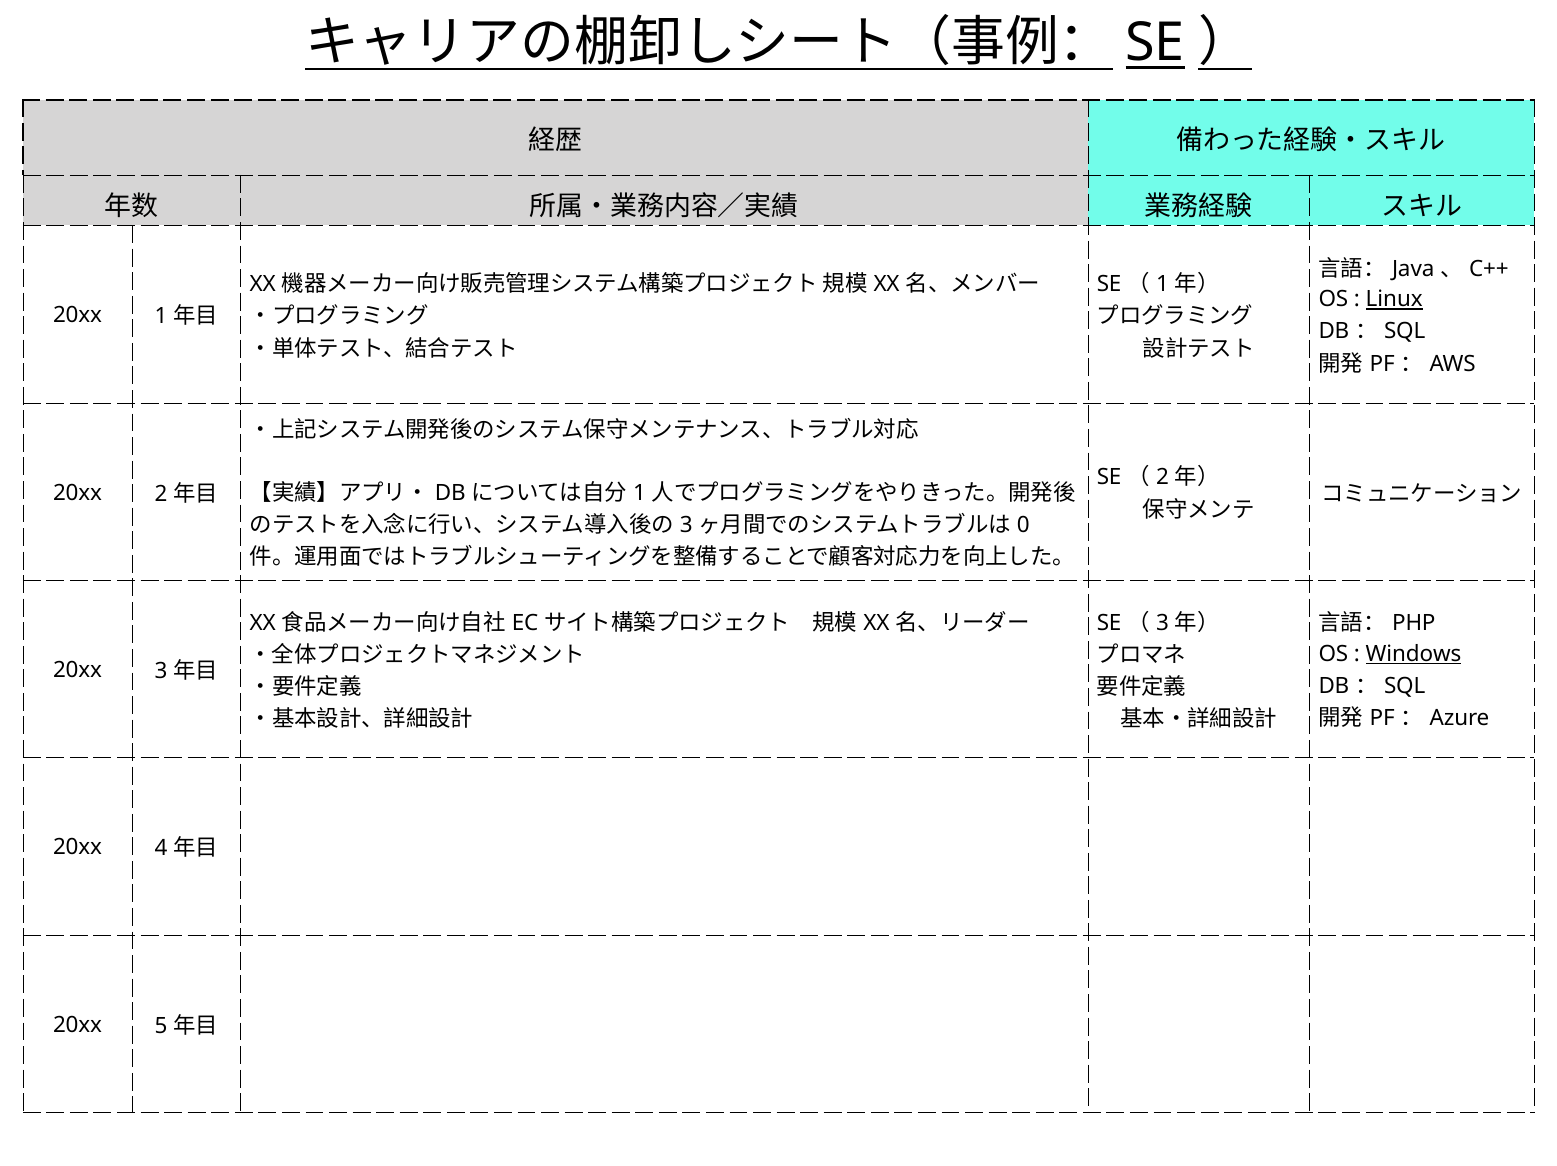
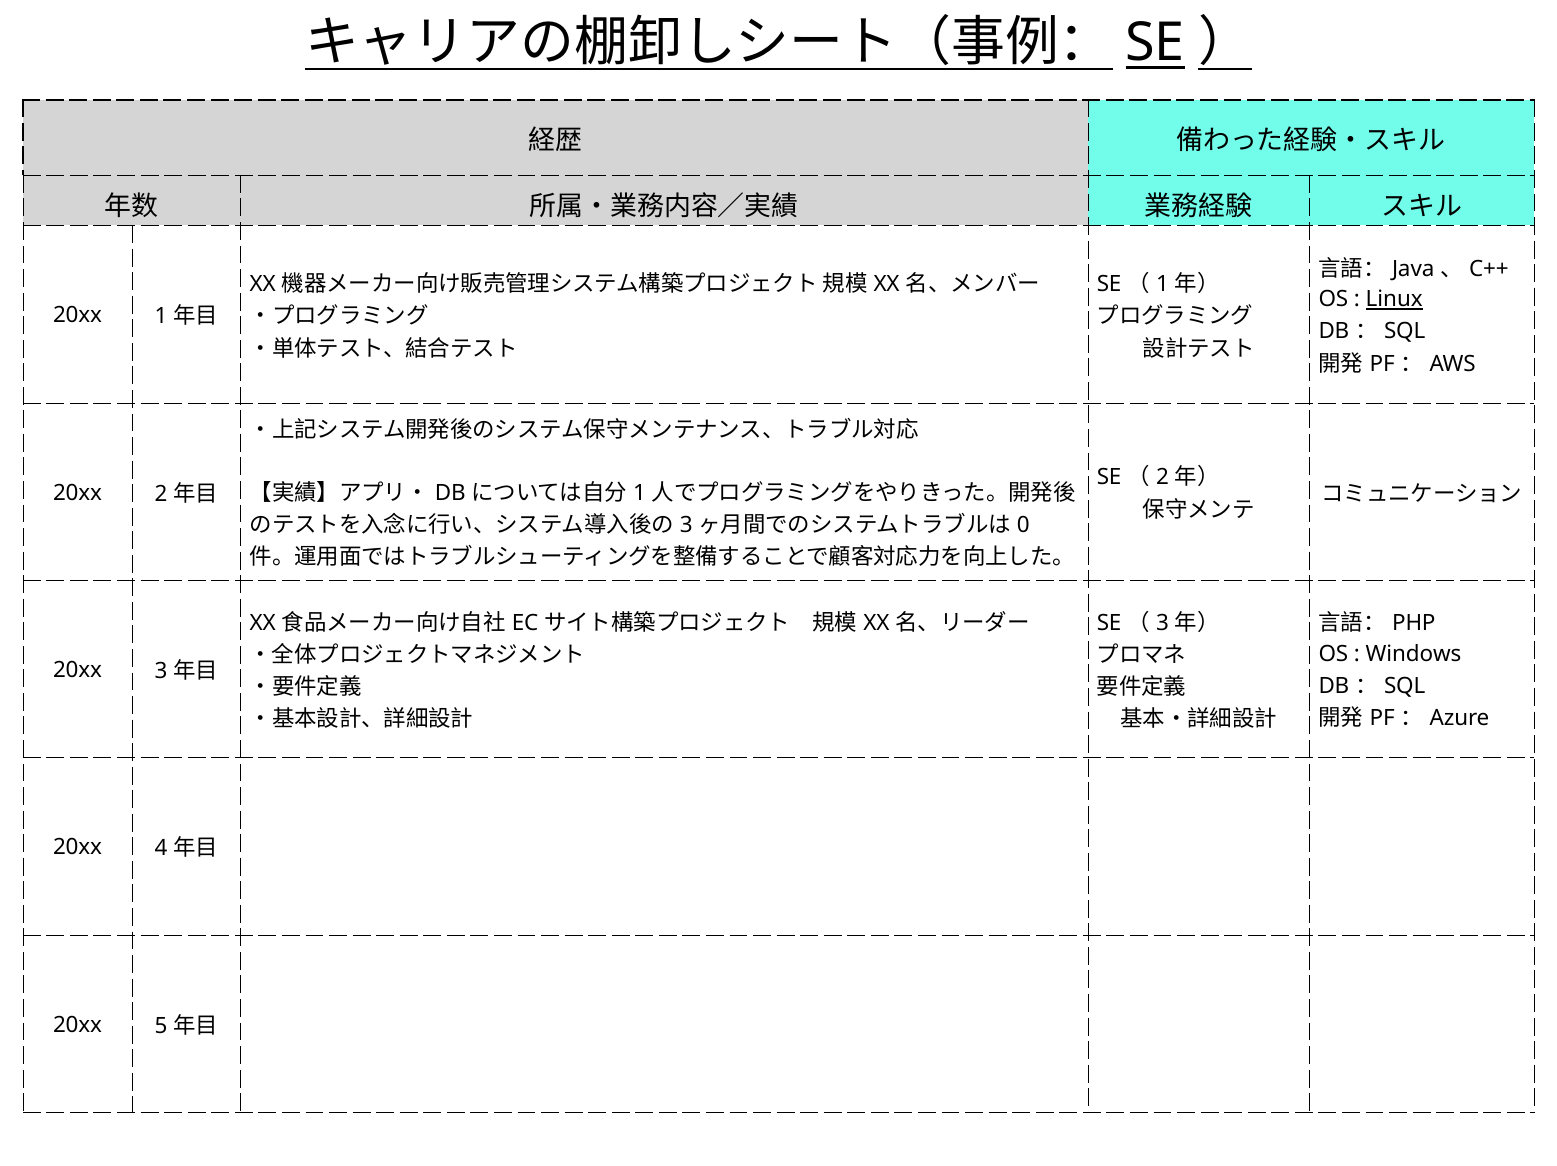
Windows underline: present -> none (1414, 654)
